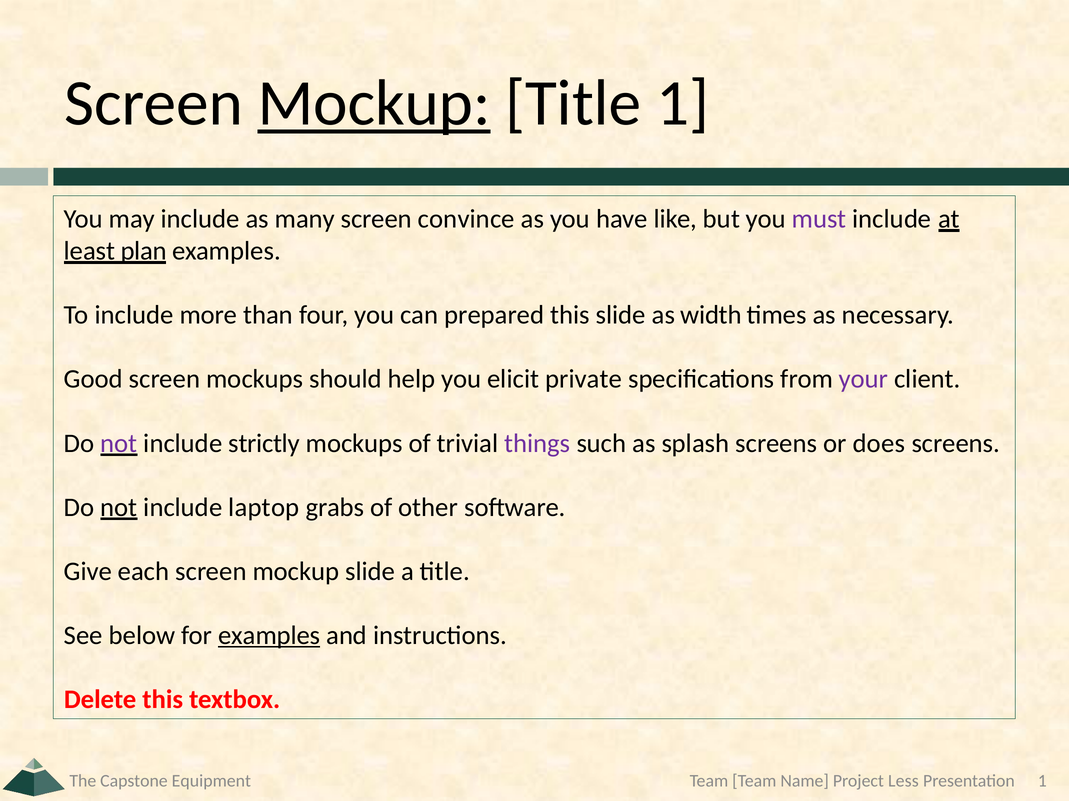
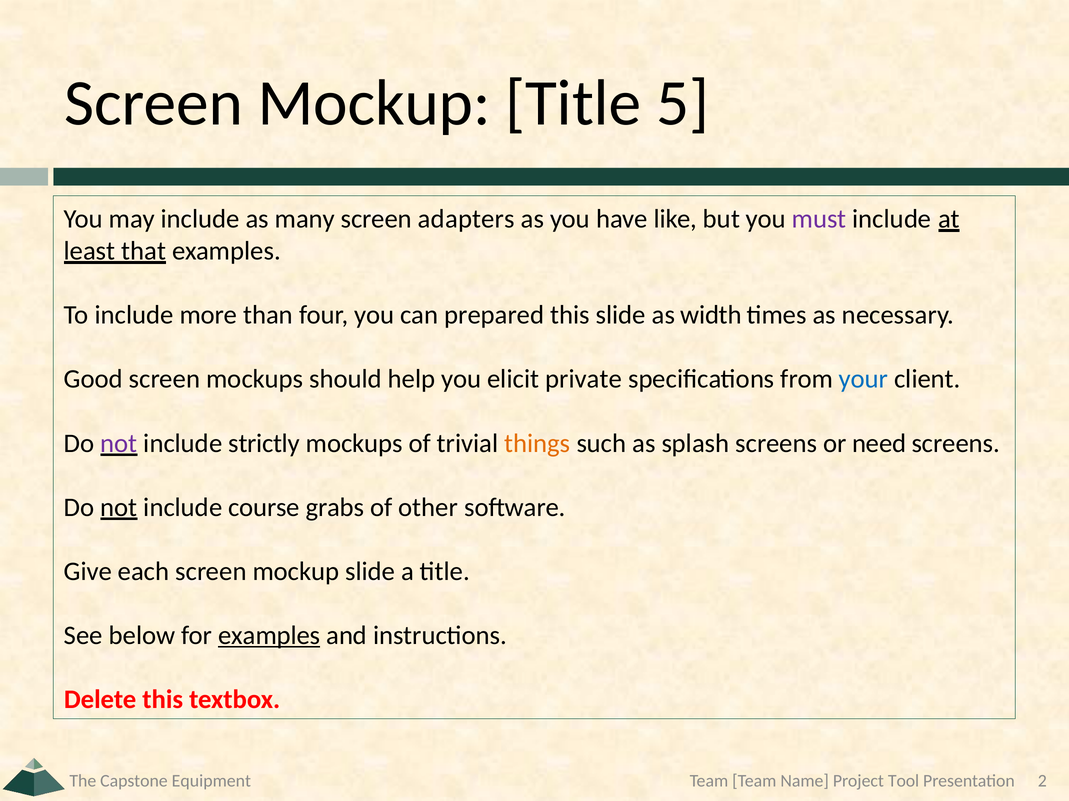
Mockup underline: present -> none (374, 103)
Title 1: 1 -> 5 (683, 103)
convince: convince -> adapters (466, 219)
plan: plan -> that (144, 251)
your colour: purple -> blue (864, 379)
things colour: purple -> orange (537, 444)
does: does -> need (879, 444)
laptop: laptop -> course (264, 508)
Less: Less -> Tool (904, 781)
Presentation 1: 1 -> 2 (1042, 781)
